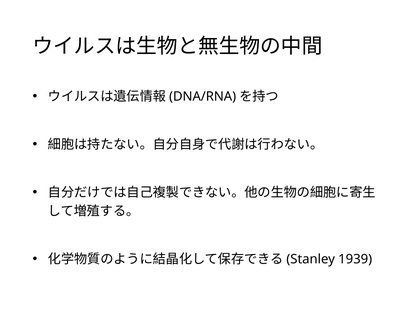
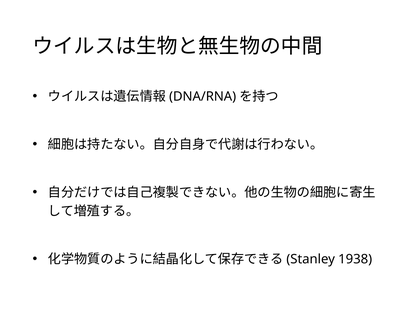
1939: 1939 -> 1938 (355, 260)
